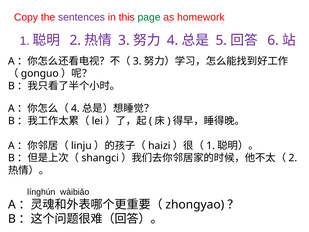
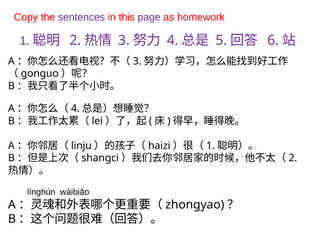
page colour: green -> purple (149, 17)
